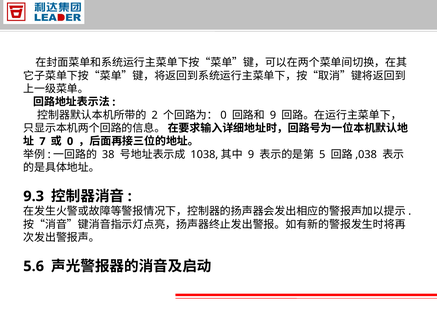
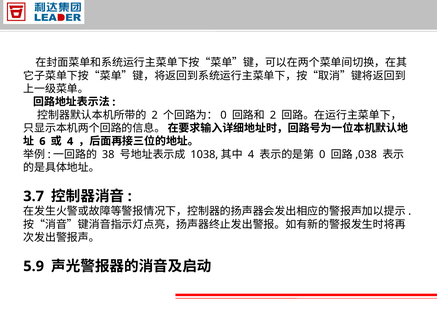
9: 9 -> 2 (273, 115)
7: 7 -> 6 (42, 141)
0: 0 -> 4 (70, 141)
9: 9 -> 4 (251, 154)
5: 5 -> 0 (322, 154)
9.3: 9.3 -> 3.7 (34, 196)
5.6: 5.6 -> 5.9 (34, 266)
